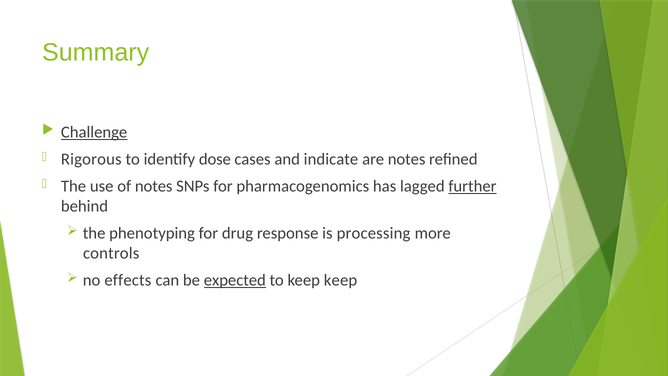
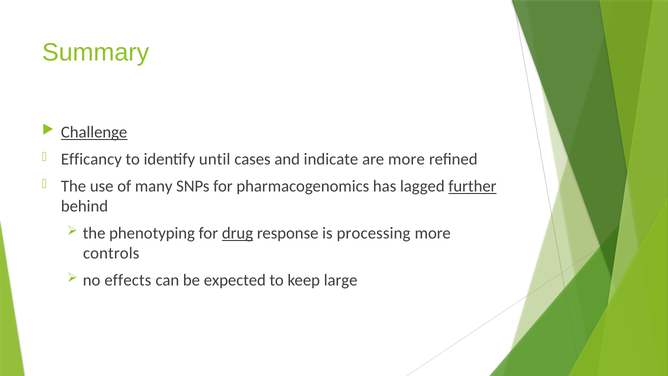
Rigorous: Rigorous -> Efficancy (91, 159)
dose: dose -> until (215, 159)
are notes: notes -> more (406, 159)
of notes: notes -> many (154, 186)
drug underline: none -> present (238, 233)
expected underline: present -> none (235, 280)
keep keep: keep -> large (341, 280)
